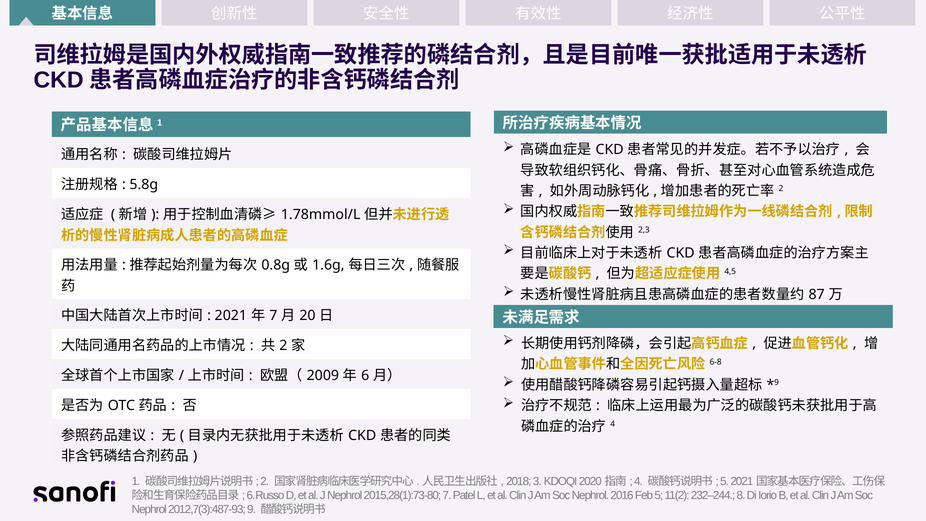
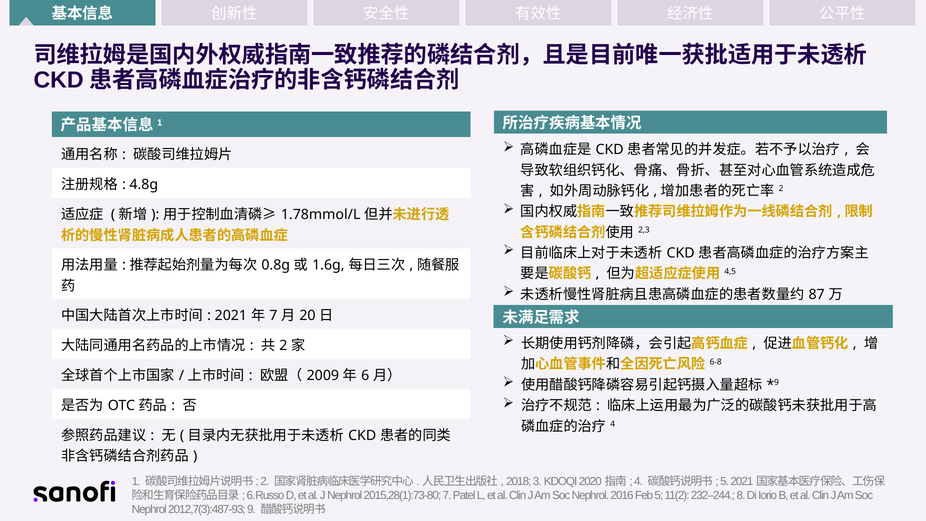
5.8g: 5.8g -> 4.8g (144, 185)
